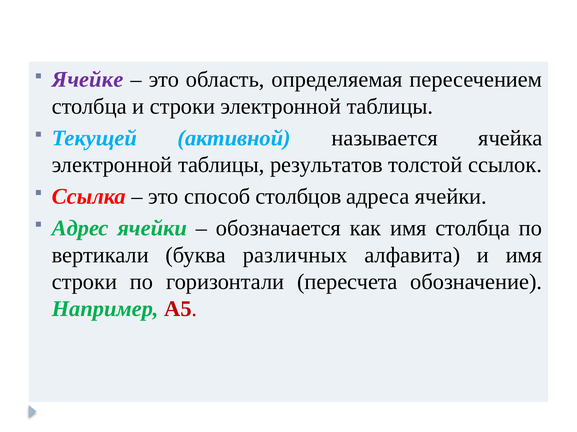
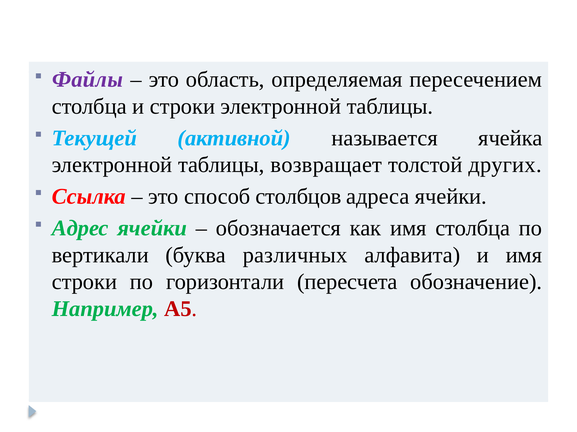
Ячейке: Ячейке -> Файлы (88, 80)
результатов: результатов -> возвращает (326, 165)
ссылок: ссылок -> других (505, 165)
